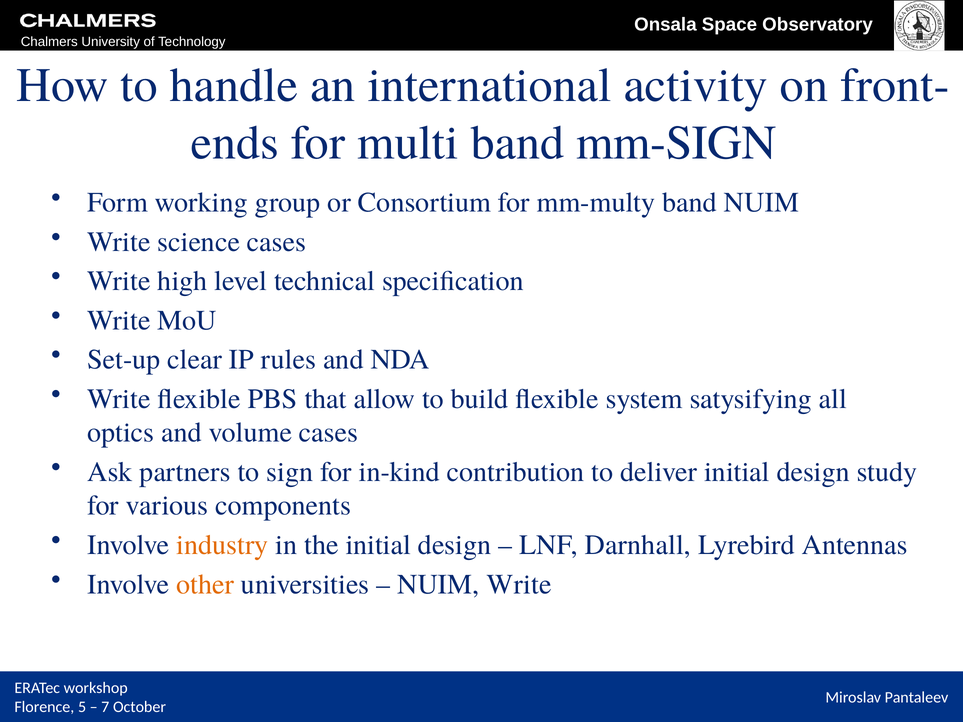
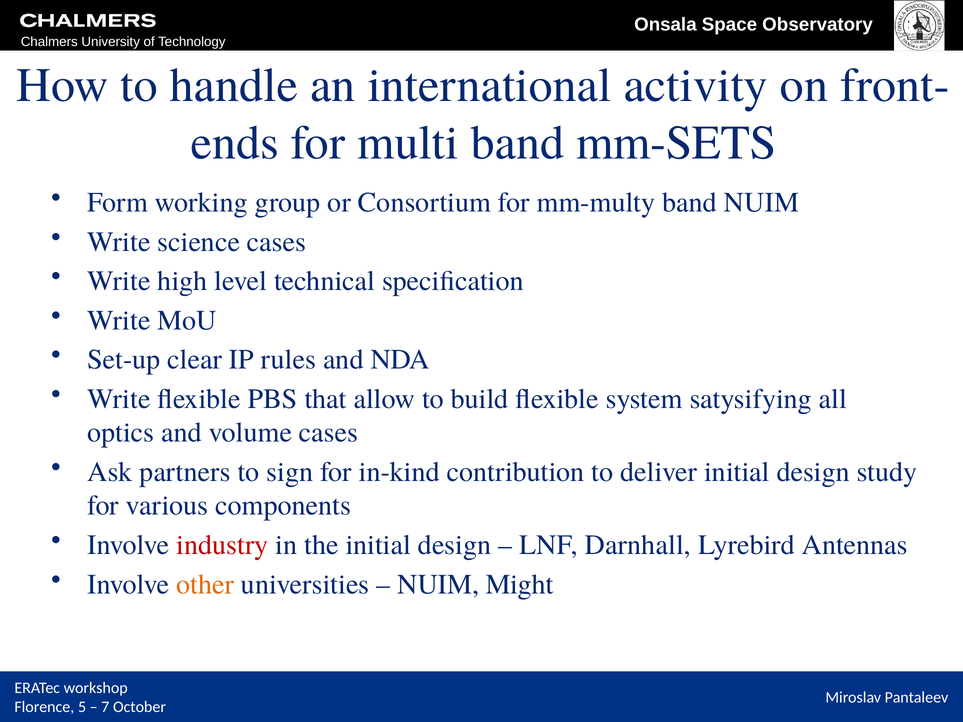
mm-SIGN: mm-SIGN -> mm-SETS (676, 143)
industry colour: orange -> red (222, 545)
NUIM Write: Write -> Might (520, 585)
